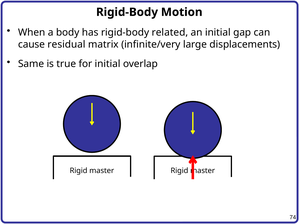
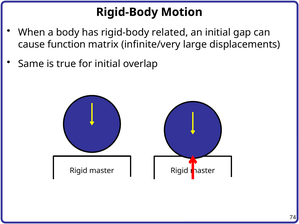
residual: residual -> function (67, 44)
